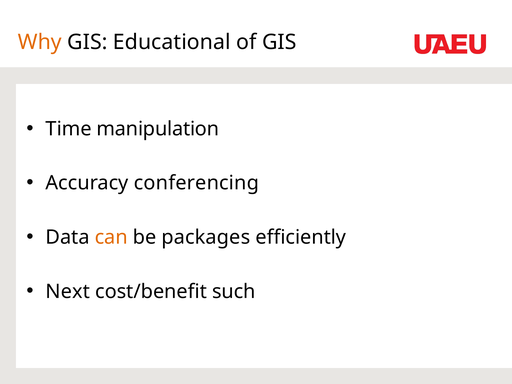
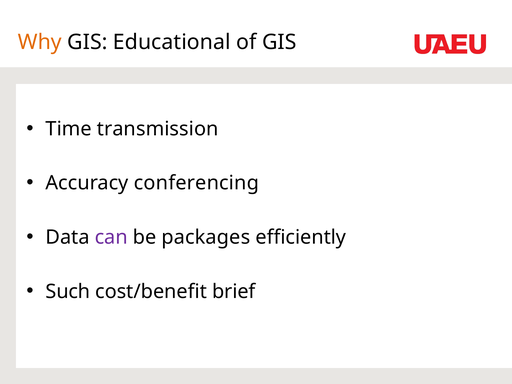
manipulation: manipulation -> transmission (158, 129)
can colour: orange -> purple (111, 237)
Next: Next -> Such (68, 291)
such: such -> brief (234, 291)
